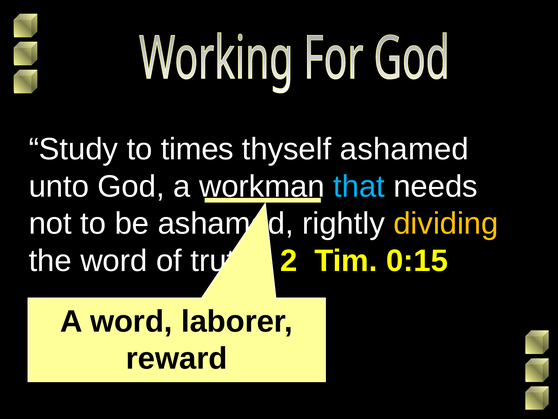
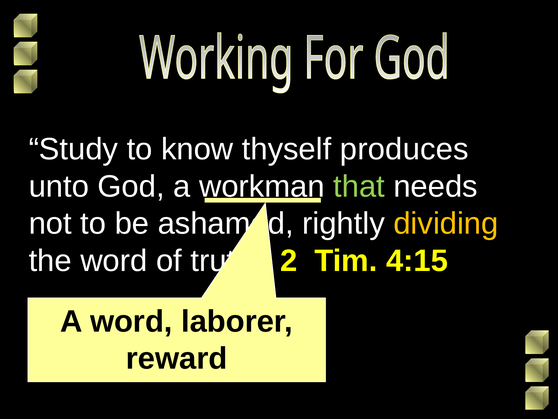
times: times -> know (197, 149)
thyself ashamed: ashamed -> produces (404, 149)
that colour: light blue -> light green (359, 186)
0:15: 0:15 -> 4:15 (417, 261)
